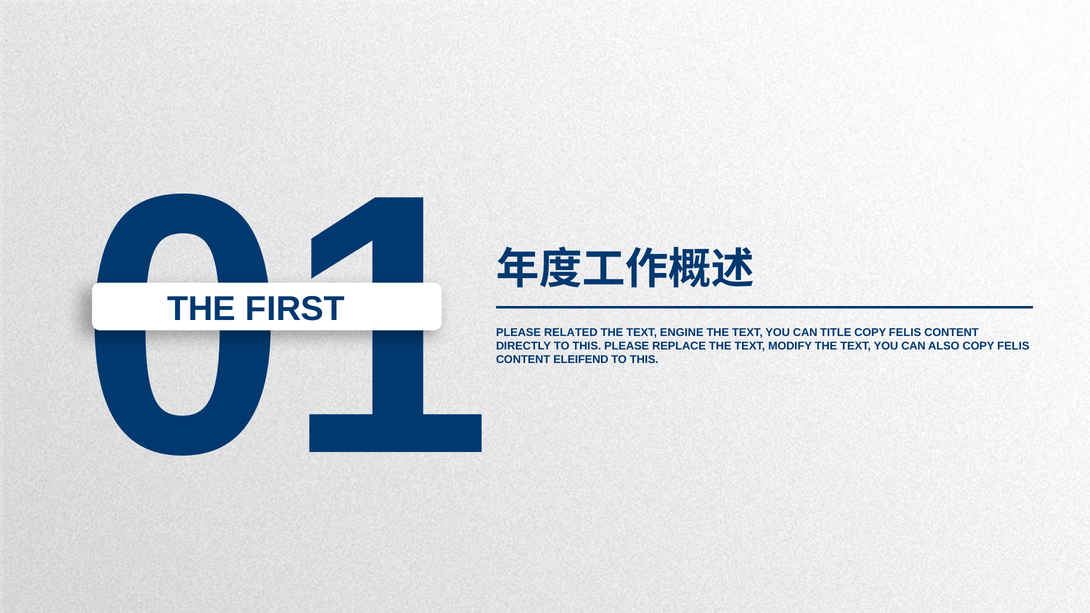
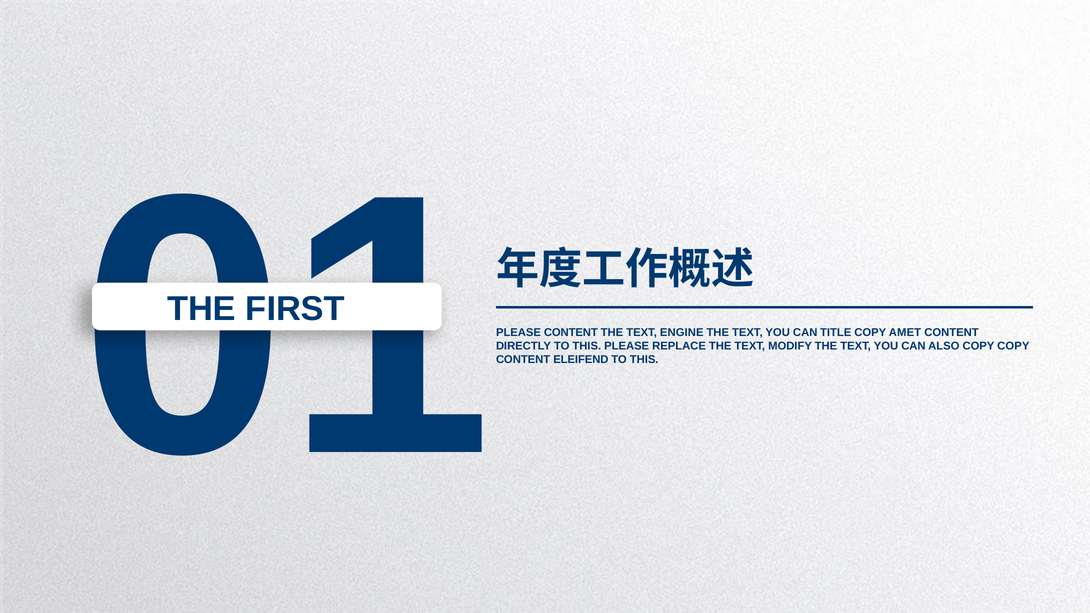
PLEASE RELATED: RELATED -> CONTENT (571, 332)
FELIS: FELIS -> AMET (905, 332)
ALSO COPY FELIS: FELIS -> COPY (1013, 346)
